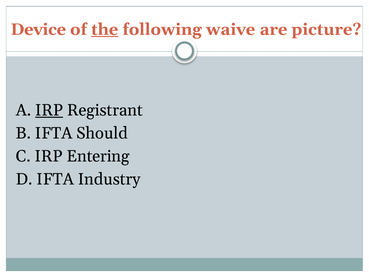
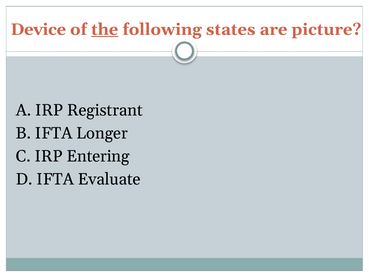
waive: waive -> states (231, 29)
IRP underline: present -> none (49, 110)
Should: Should -> Longer (102, 133)
Industry: Industry -> Evaluate (109, 179)
